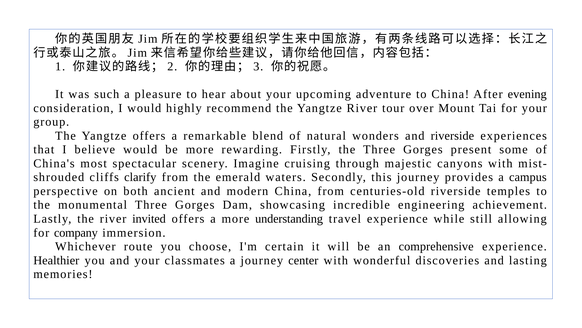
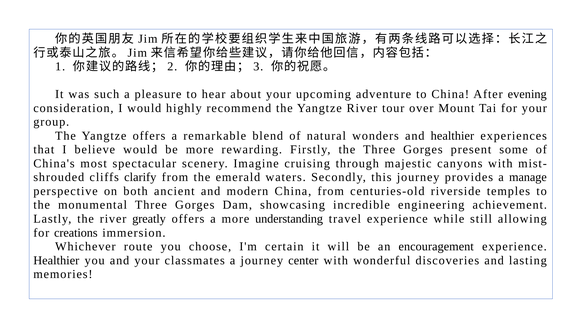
and riverside: riverside -> healthier (452, 136)
campus: campus -> manage (528, 177)
invited: invited -> greatly (149, 218)
company: company -> creations (76, 232)
comprehensive: comprehensive -> encouragement (436, 246)
